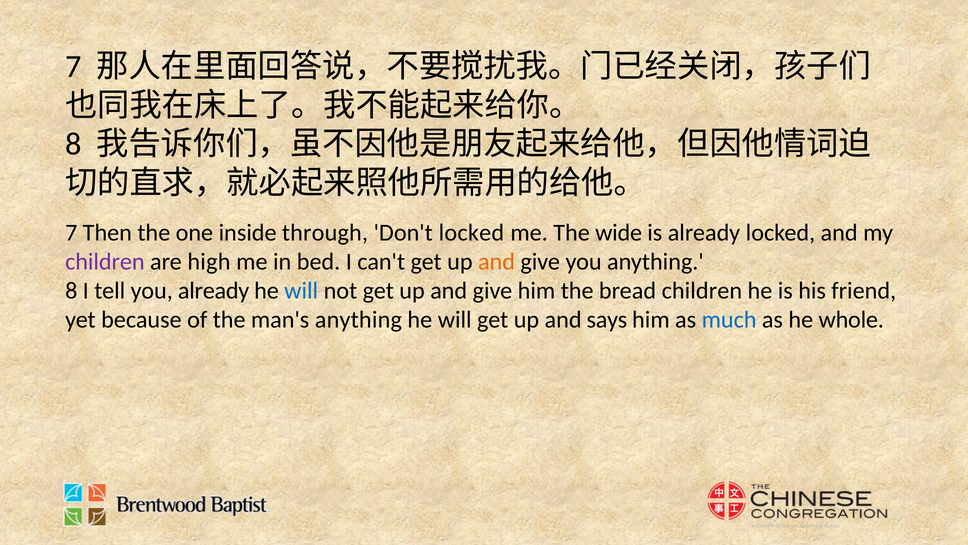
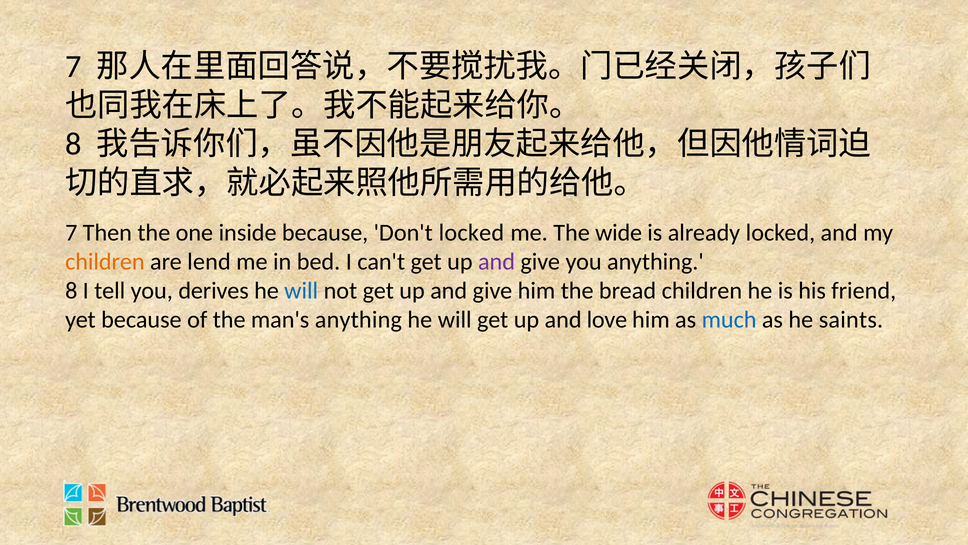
inside through: through -> because (325, 232)
children colour: purple -> orange (105, 261)
high: high -> lend (209, 261)
and colour: orange -> purple (497, 261)
you already: already -> derives (214, 290)
says: says -> love (607, 319)
whole: whole -> saints (851, 319)
